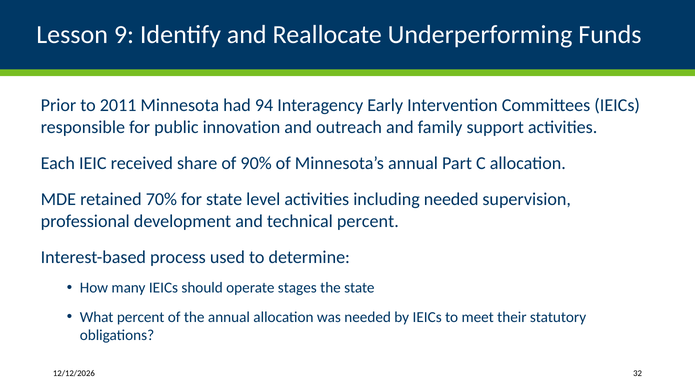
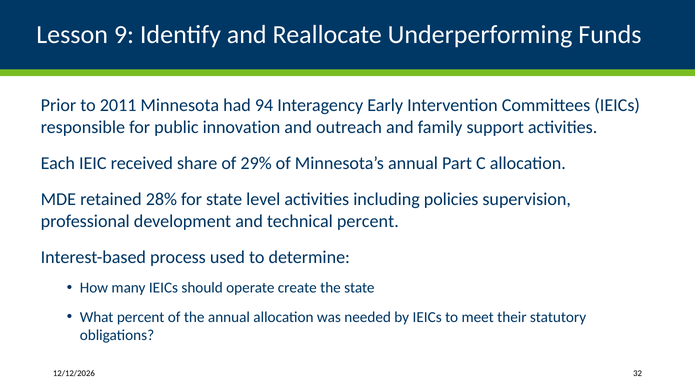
90%: 90% -> 29% (256, 163)
70%: 70% -> 28% (161, 199)
including needed: needed -> policies (451, 199)
stages: stages -> create (297, 288)
